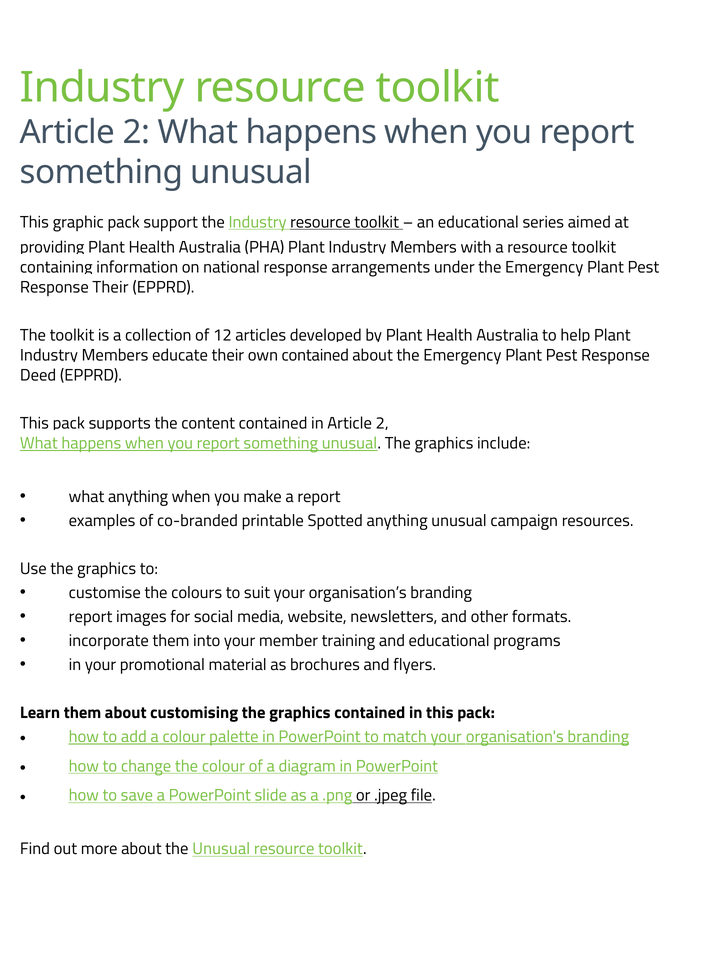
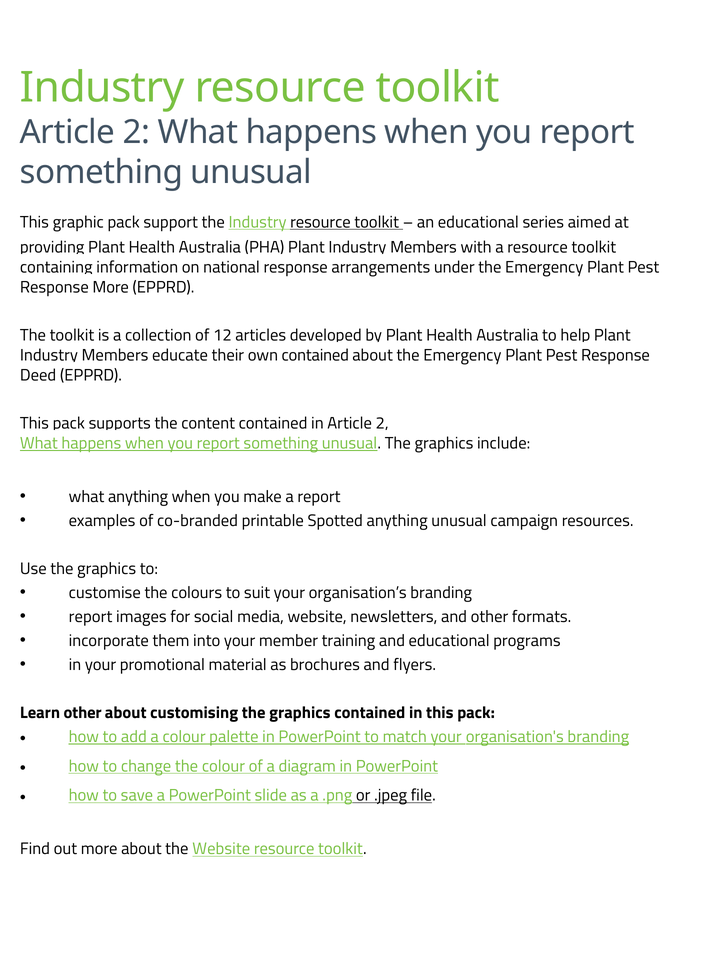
Response Their: Their -> More (111, 287)
Learn them: them -> other (83, 713)
the Unusual: Unusual -> Website (221, 849)
